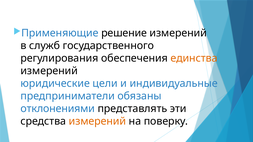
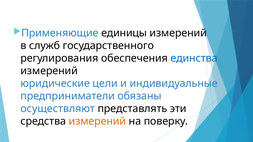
решение: решение -> единицы (124, 33)
единства colour: orange -> blue (194, 58)
отклонениями: отклонениями -> осуществляют (58, 109)
